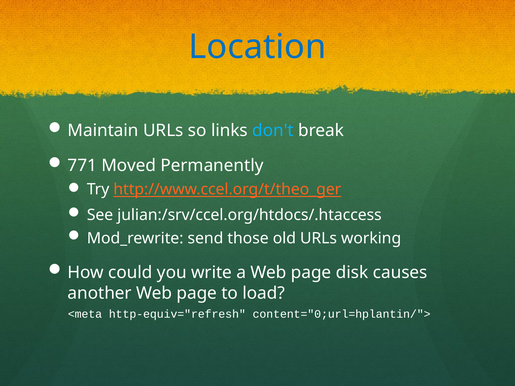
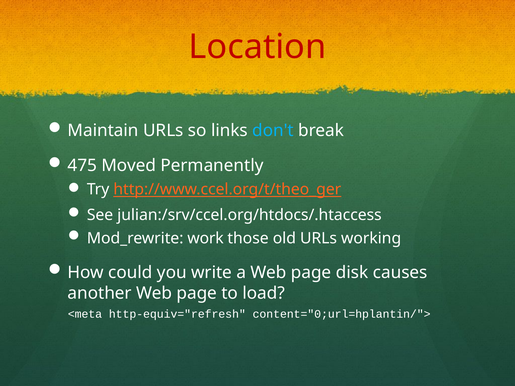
Location colour: blue -> red (257, 47)
771: 771 -> 475 (82, 166)
send: send -> work (206, 238)
